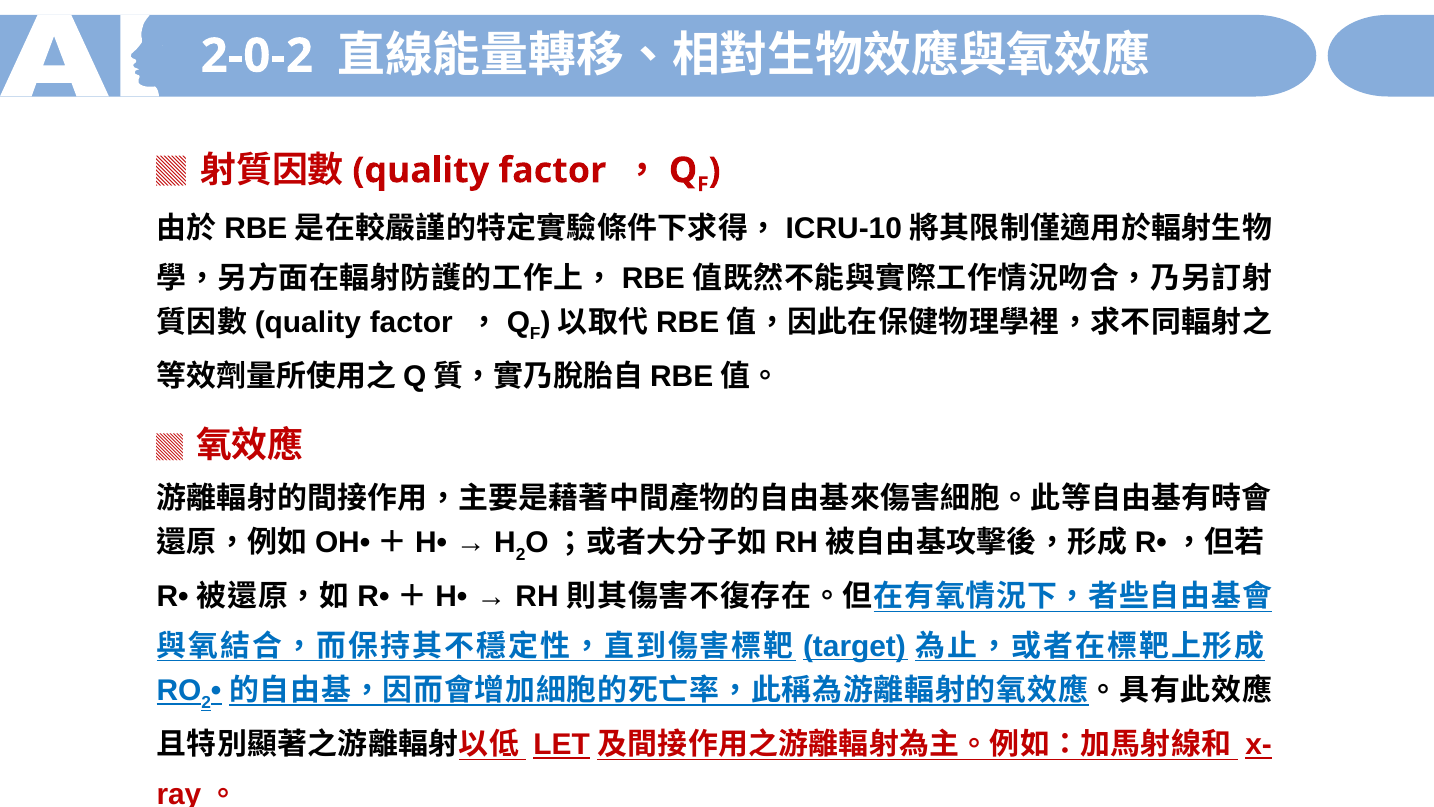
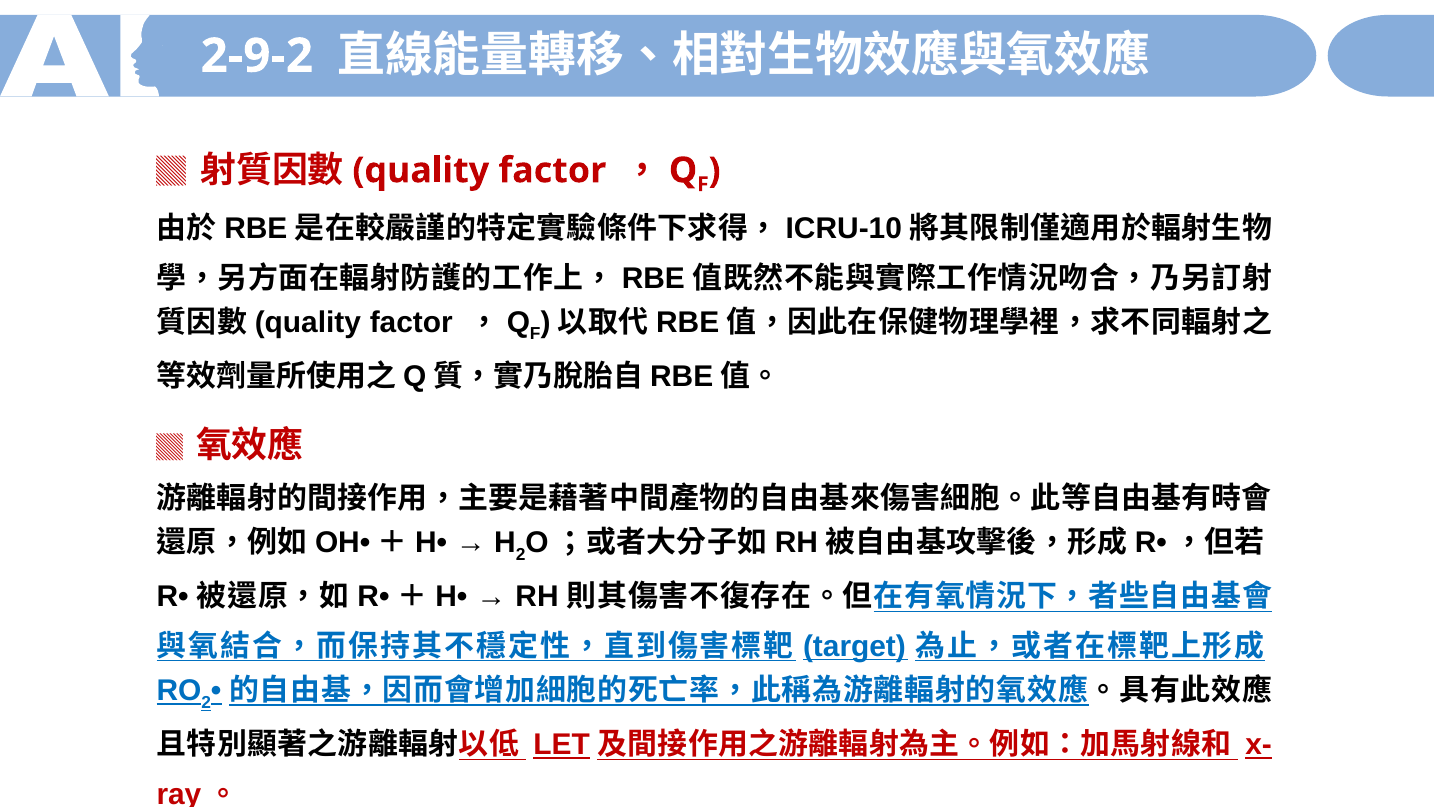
2-0-2: 2-0-2 -> 2-9-2 (257, 56)
